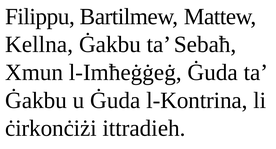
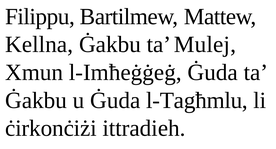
Sebaħ: Sebaħ -> Mulej (205, 44)
l-Kontrina: l-Kontrina -> l-Tagħmlu (197, 100)
